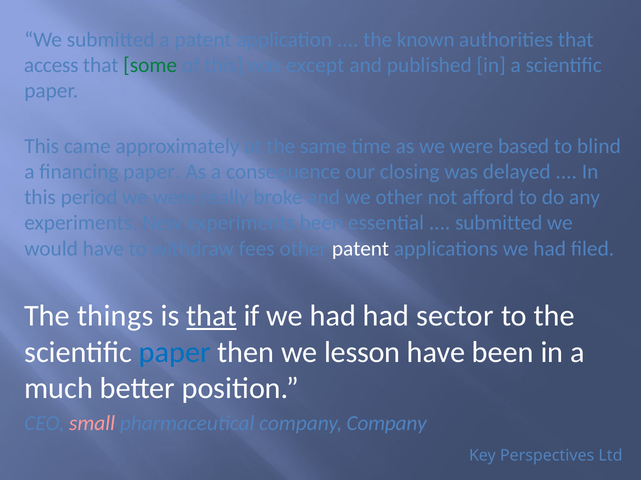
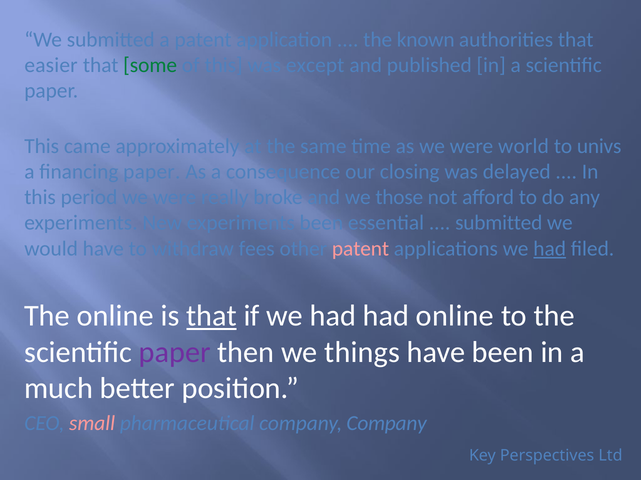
access: access -> easier (51, 65)
based: based -> world (523, 146)
blind: blind -> univs (599, 146)
we other: other -> those (399, 198)
patent colour: white -> pink (361, 249)
had underline: none -> present (550, 249)
The things: things -> online (115, 316)
had sector: sector -> online (455, 316)
paper colour: blue -> purple (175, 353)
lesson: lesson -> things (362, 353)
